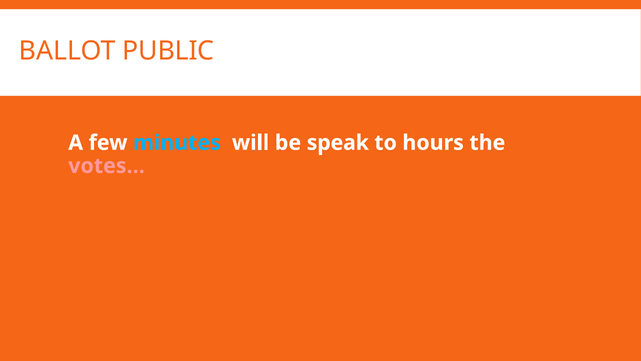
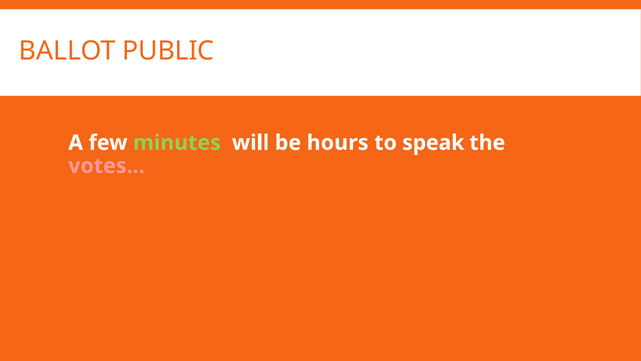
minutes colour: light blue -> light green (177, 143)
speak: speak -> hours (338, 143)
hours: hours -> speak (433, 143)
